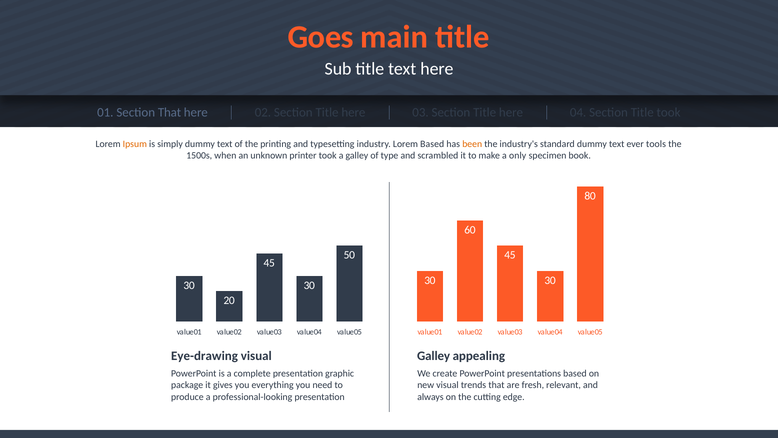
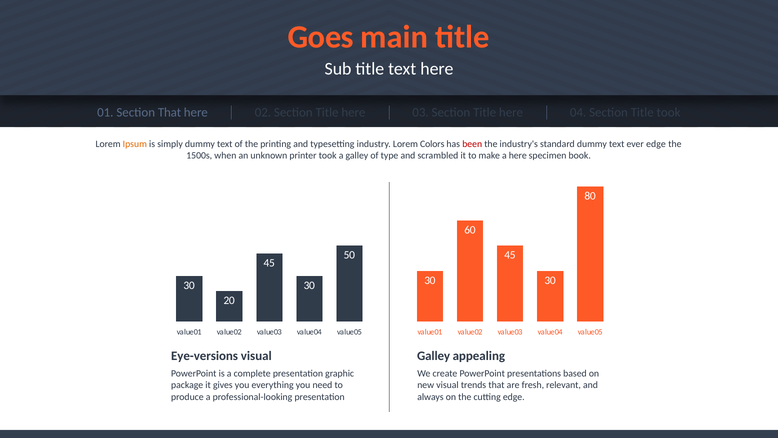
Lorem Based: Based -> Colors (432, 144)
been colour: orange -> red (472, 144)
ever tools: tools -> edge (656, 144)
a only: only -> here (518, 156)
Eye-drawing: Eye-drawing -> Eye-versions (205, 356)
